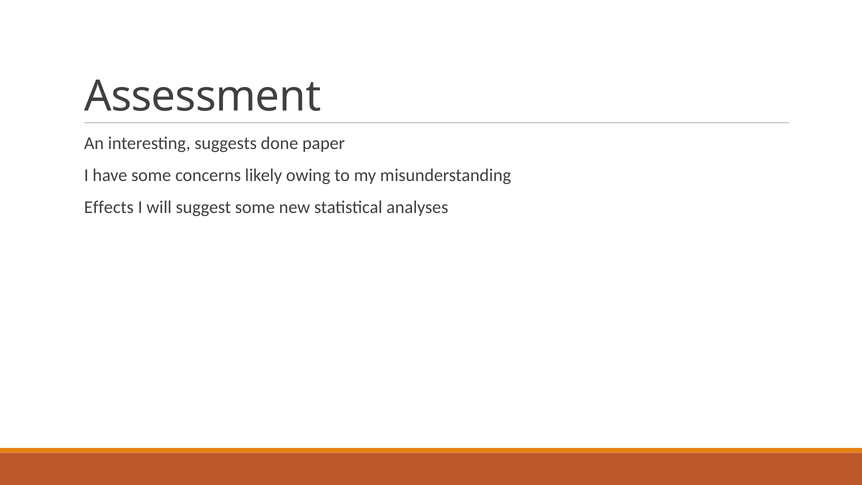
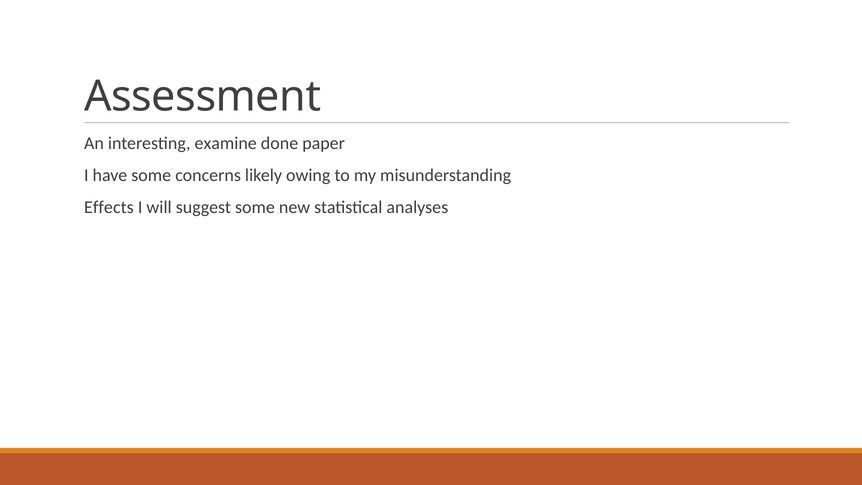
suggests: suggests -> examine (226, 143)
